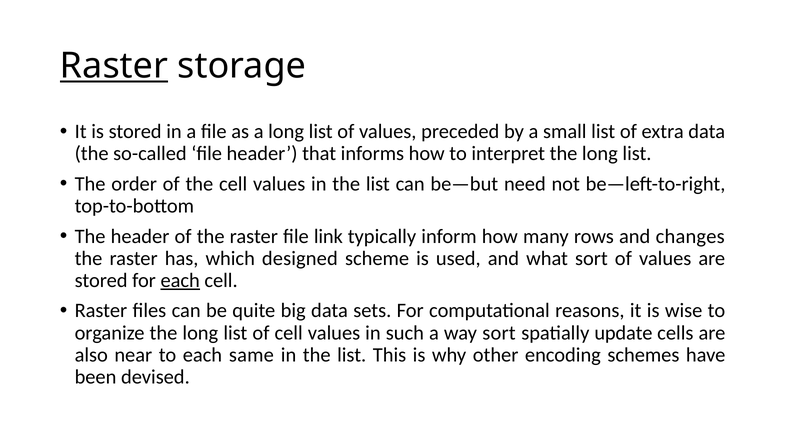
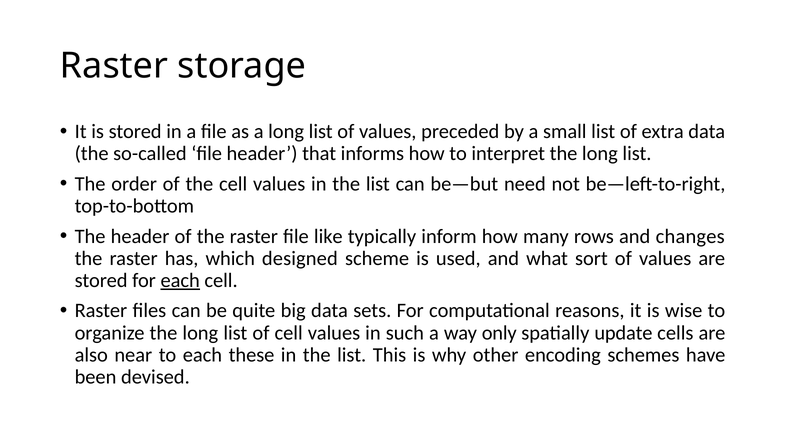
Raster underline: present -> none (114, 66)
link: link -> like (328, 236)
way sort: sort -> only (499, 333)
same: same -> these (252, 355)
